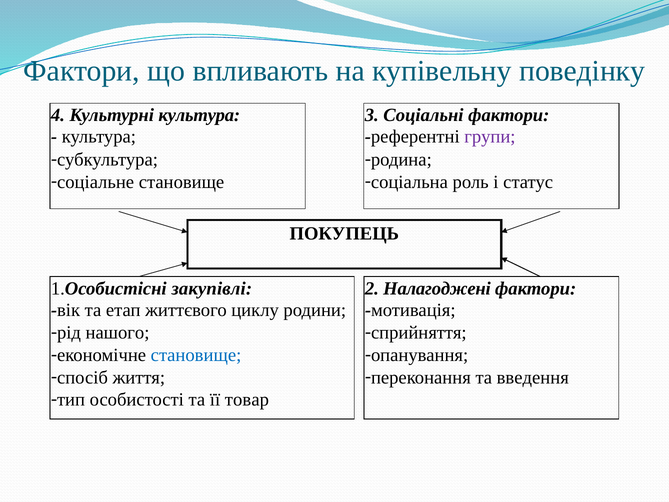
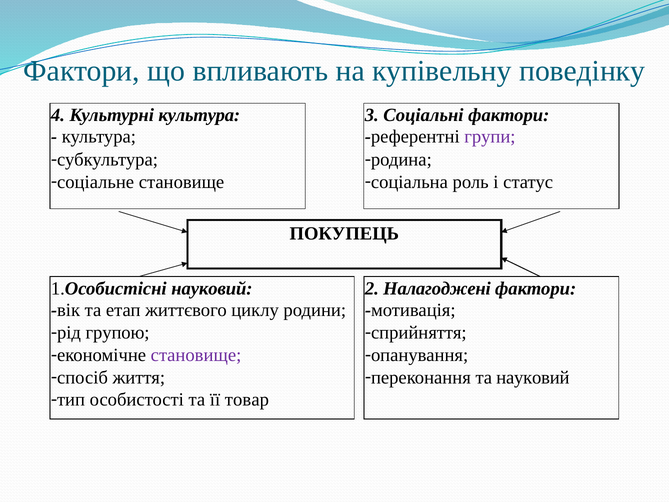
1.Особистісні закупівлі: закупівлі -> науковий (212, 288)
нашого: нашого -> групою (118, 333)
становище colour: blue -> purple (196, 355)
та введення: введення -> науковий (533, 377)
